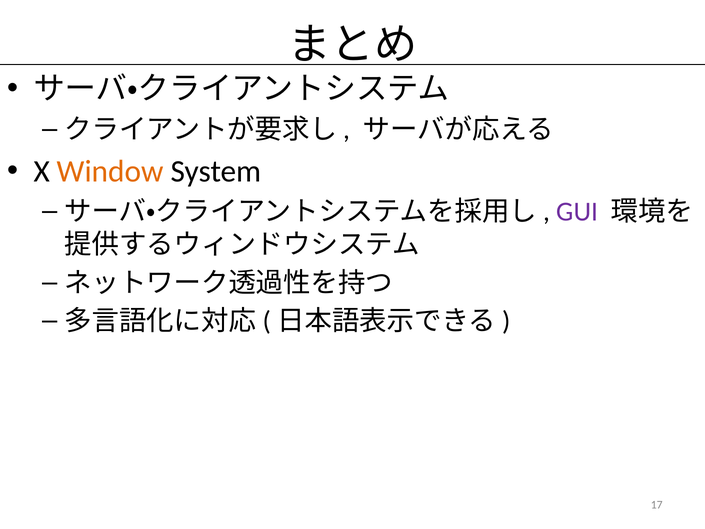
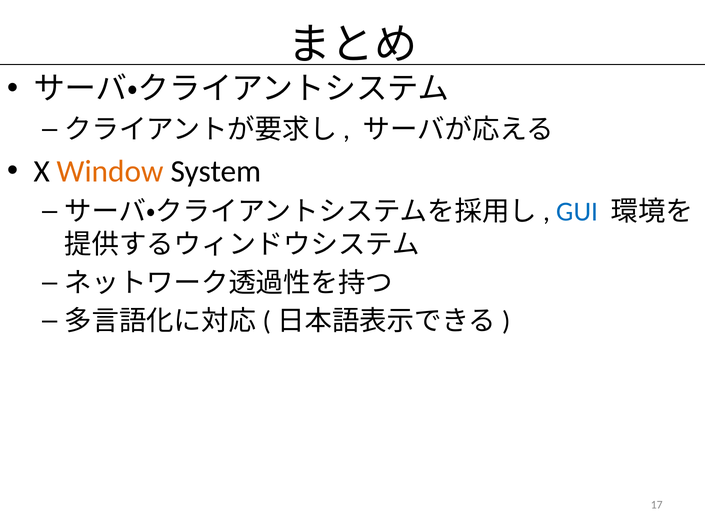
GUI colour: purple -> blue (577, 212)
